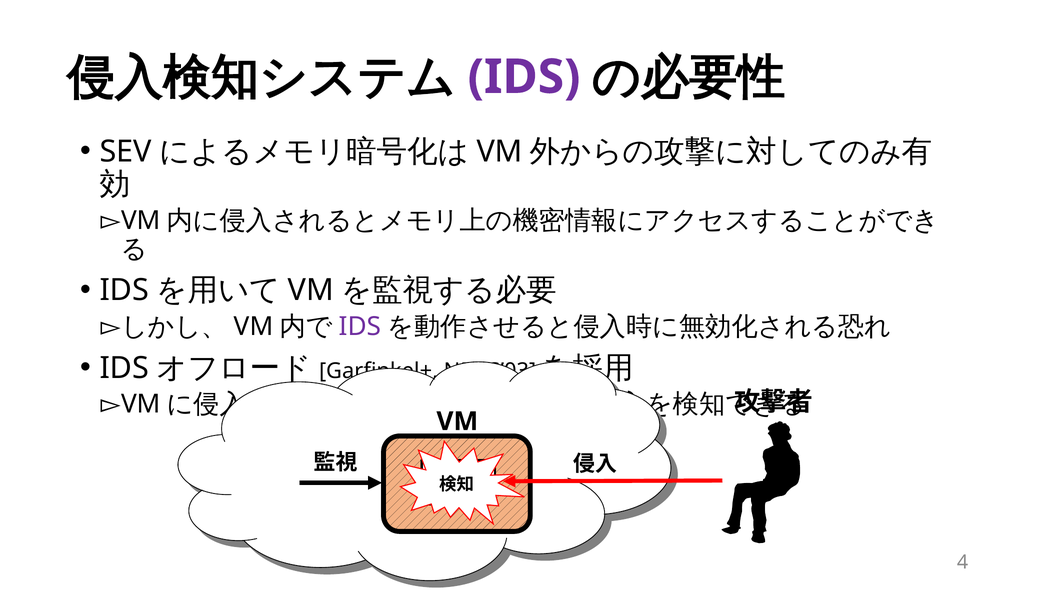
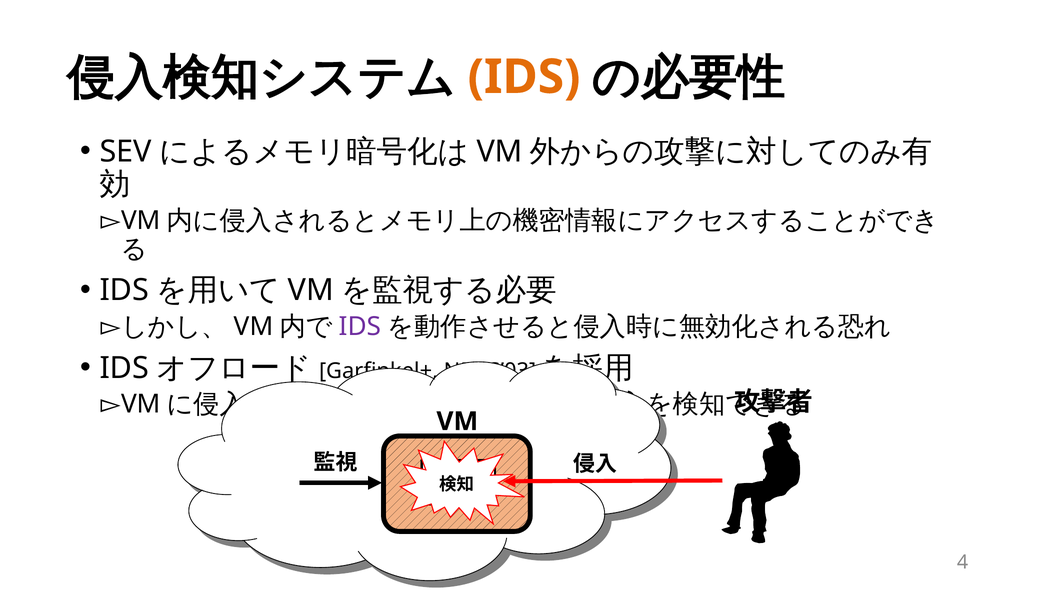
IDS colour: purple -> orange (524, 77)
